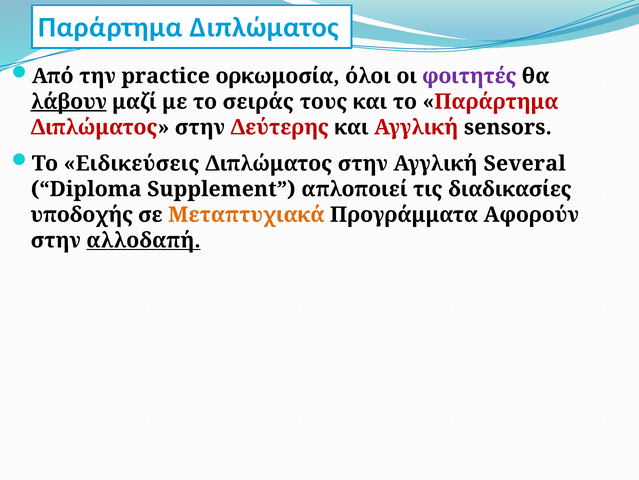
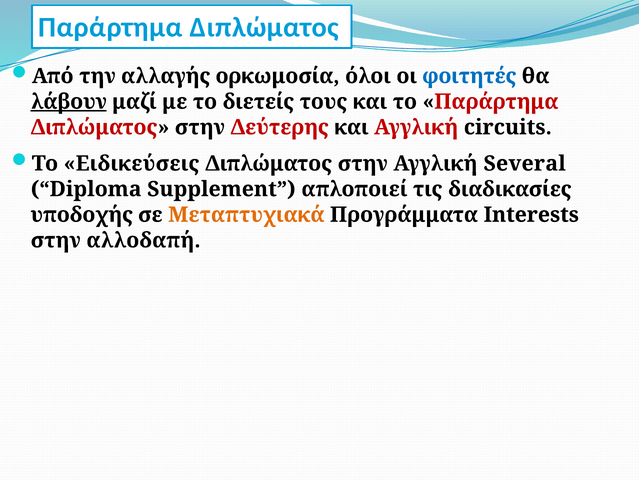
practice: practice -> αλλαγής (166, 76)
φοιτητές colour: purple -> blue (469, 76)
σειράς: σειράς -> διετείς (258, 102)
sensors: sensors -> circuits (508, 127)
Αφορούν: Αφορούν -> Interests (531, 214)
αλλοδαπή underline: present -> none (143, 240)
